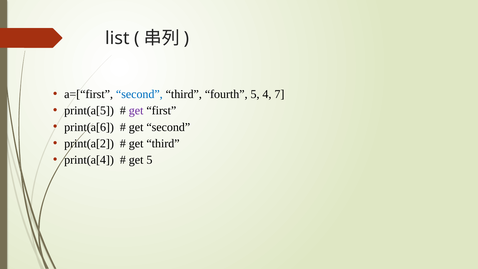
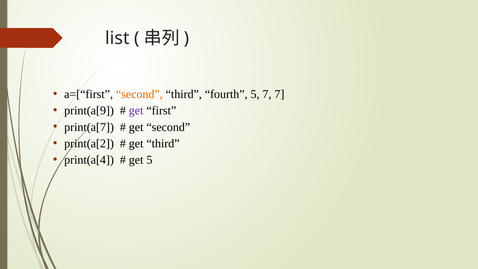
second colour: blue -> orange (139, 94)
5 4: 4 -> 7 (267, 94)
print(a[5: print(a[5 -> print(a[9 (89, 111)
print(a[6: print(a[6 -> print(a[7 (89, 127)
